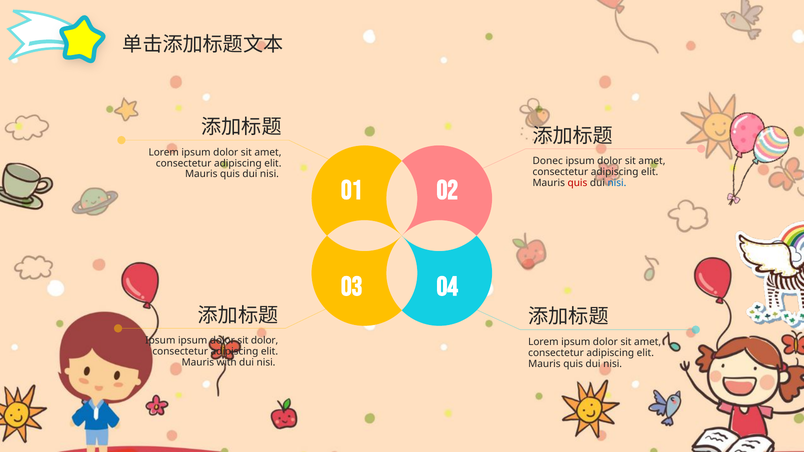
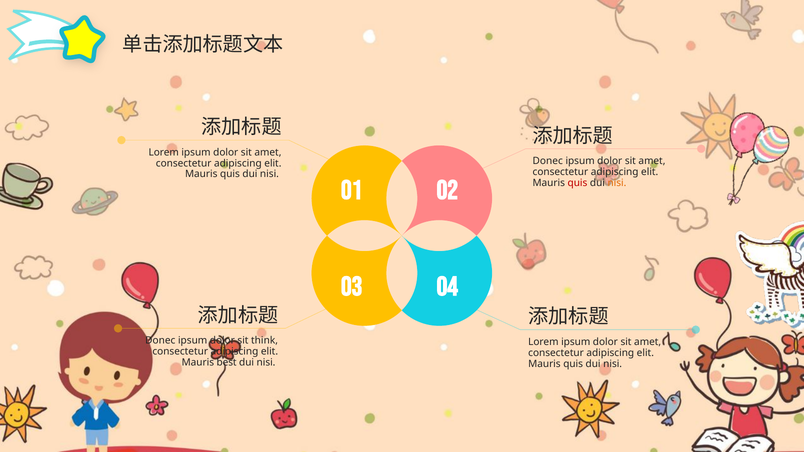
nisi colour: blue -> orange (617, 183)
Ipsum: Ipsum -> Donec (160, 341)
sit dolor: dolor -> think (265, 341)
with: with -> best (227, 363)
